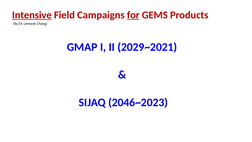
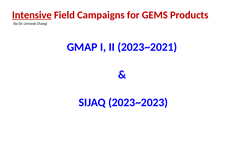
for underline: present -> none (133, 15)
2029~2021: 2029~2021 -> 2023~2021 (147, 47)
2046~2023: 2046~2023 -> 2023~2023 (138, 102)
